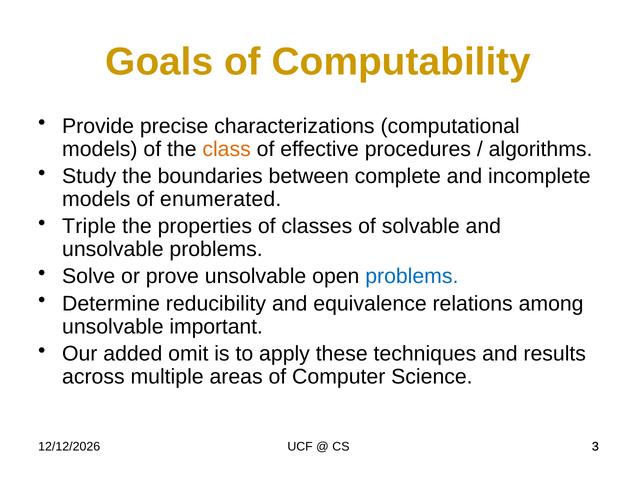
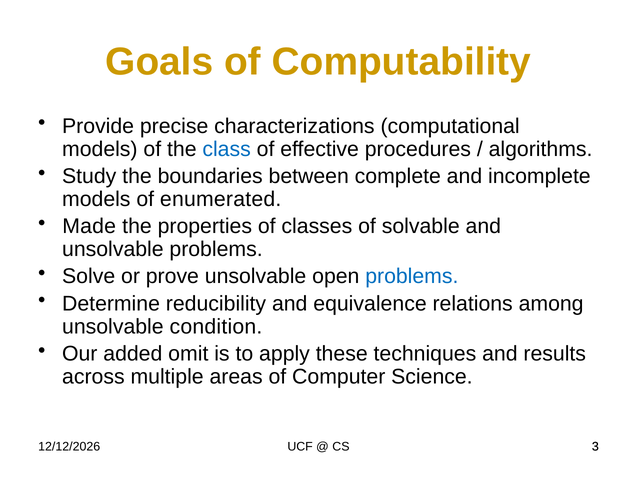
class colour: orange -> blue (227, 149)
Triple: Triple -> Made (89, 226)
important: important -> condition (216, 326)
